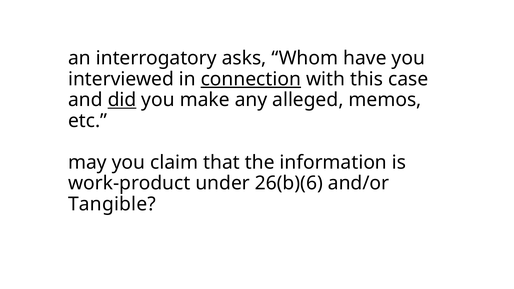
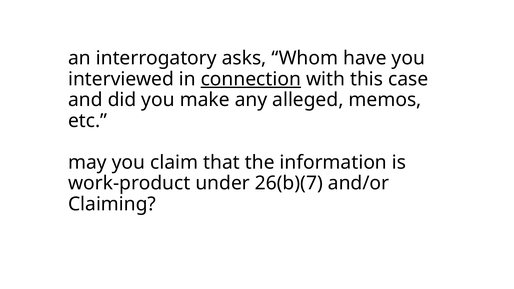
did underline: present -> none (122, 100)
26(b)(6: 26(b)(6 -> 26(b)(7 (289, 183)
Tangible: Tangible -> Claiming (112, 204)
